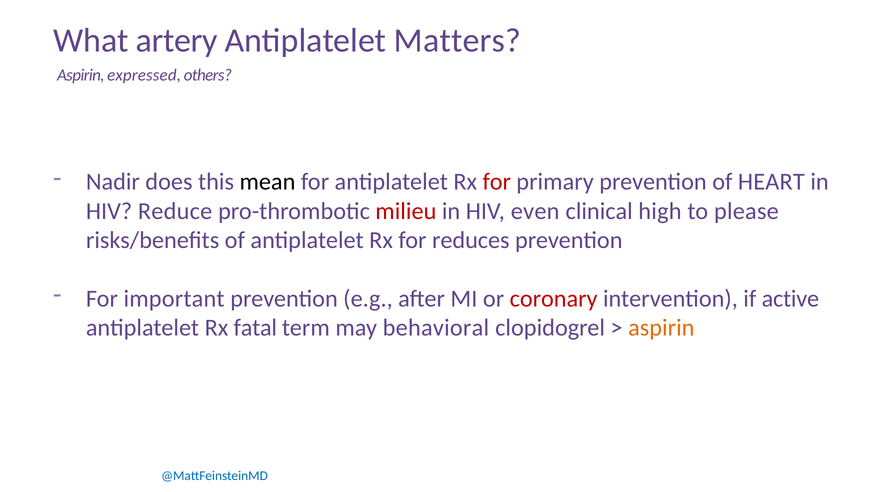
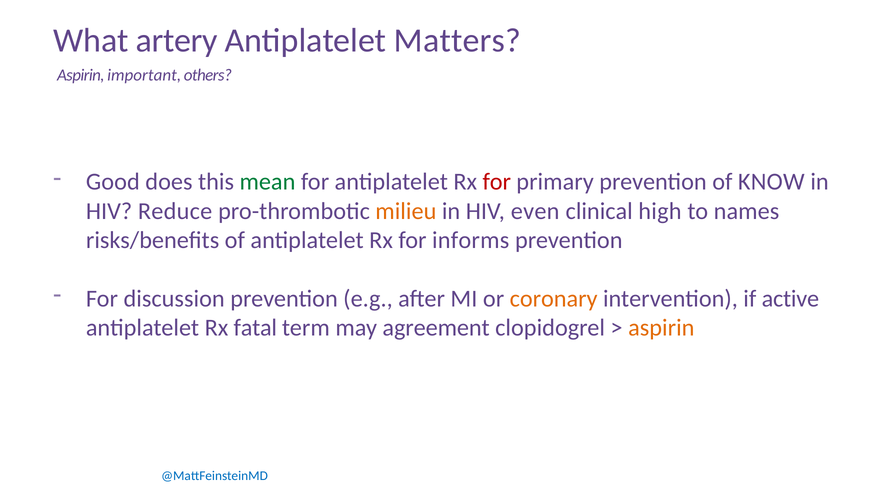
expressed: expressed -> important (144, 75)
Nadir: Nadir -> Good (113, 182)
mean colour: black -> green (267, 182)
HEART: HEART -> KNOW (771, 182)
milieu colour: red -> orange (406, 211)
please: please -> names (746, 211)
reduces: reduces -> informs (471, 240)
important: important -> discussion (174, 298)
coronary colour: red -> orange (554, 298)
behavioral: behavioral -> agreement (436, 328)
